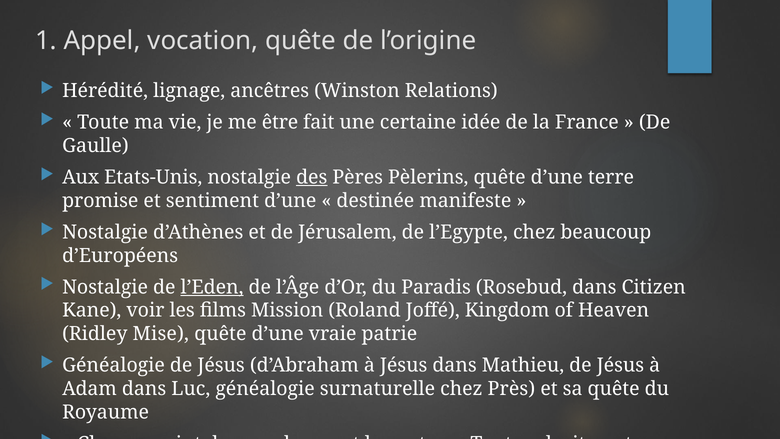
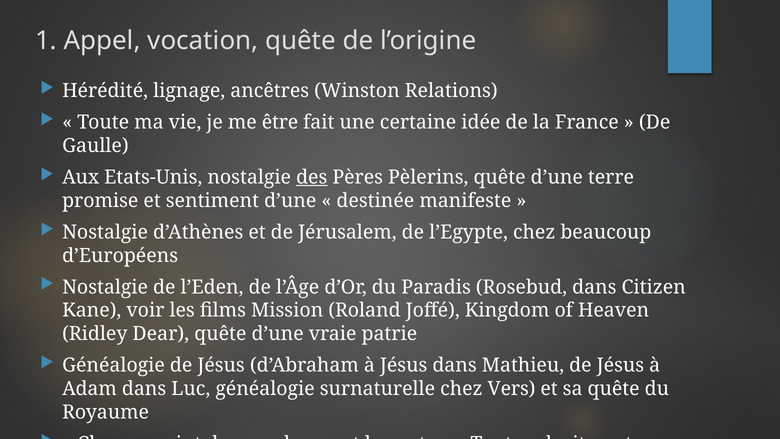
l’Eden underline: present -> none (212, 287)
Mise: Mise -> Dear (161, 334)
Près: Près -> Vers (512, 389)
